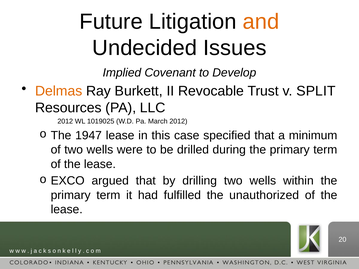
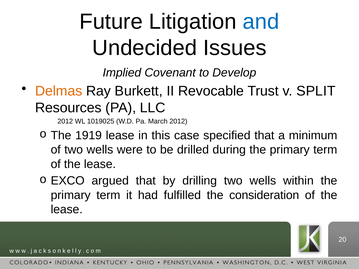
and colour: orange -> blue (261, 22)
1947: 1947 -> 1919 (89, 135)
unauthorized: unauthorized -> consideration (264, 195)
